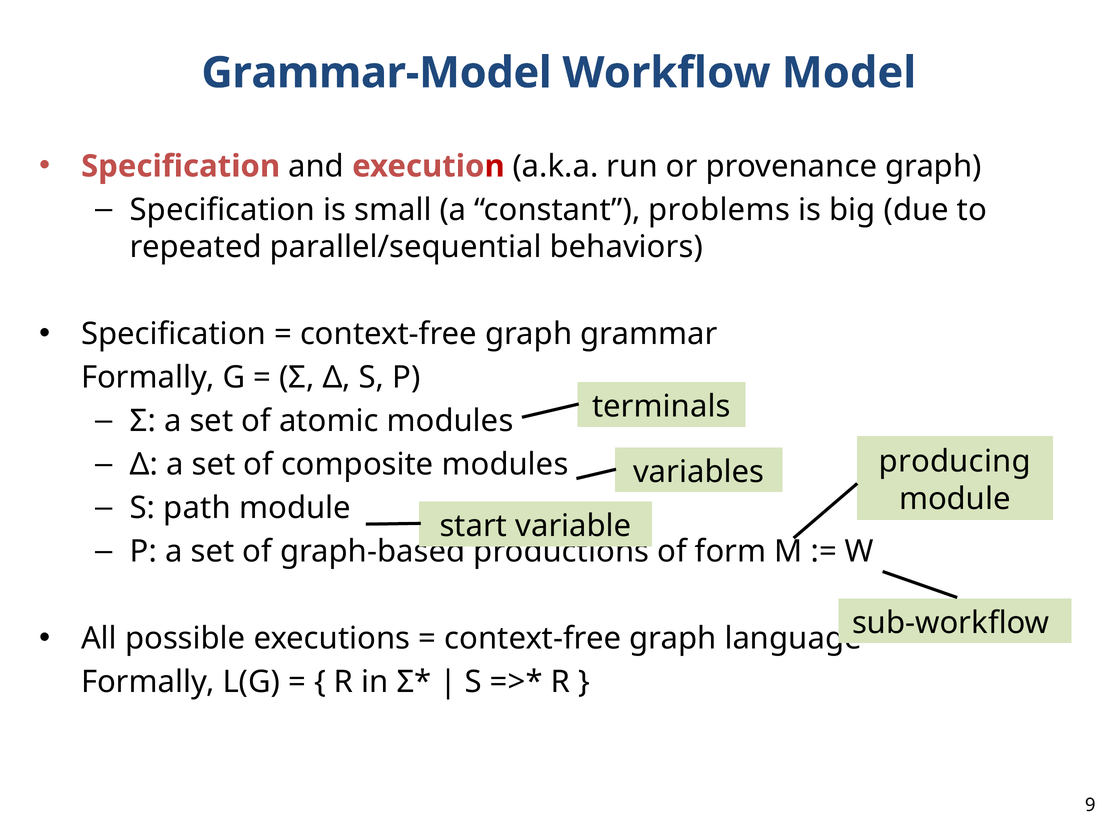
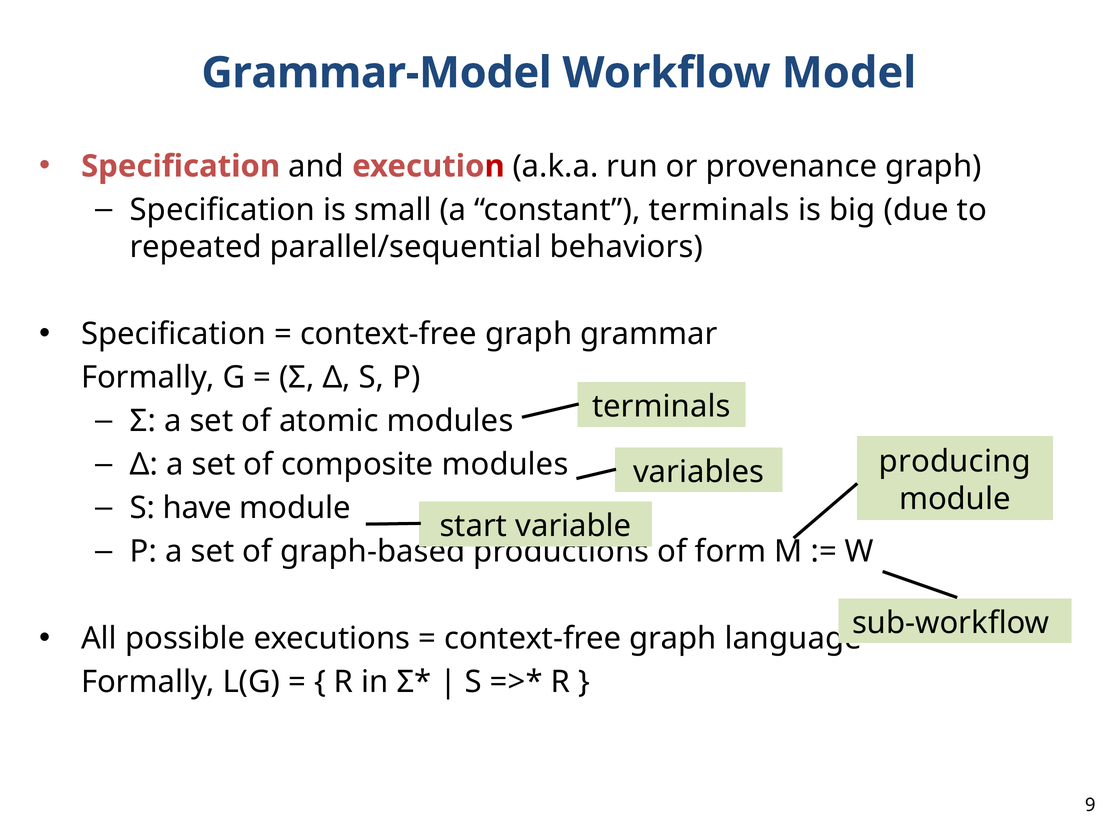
constant problems: problems -> terminals (719, 210)
path: path -> have (197, 508)
